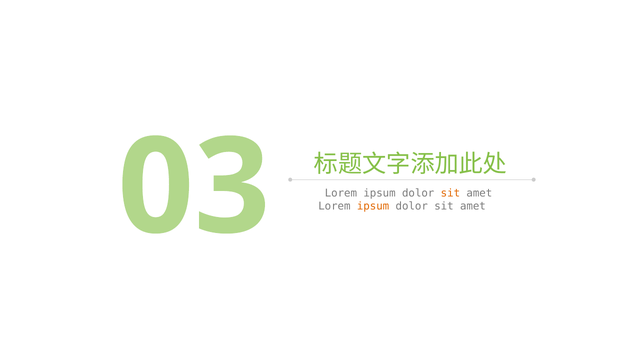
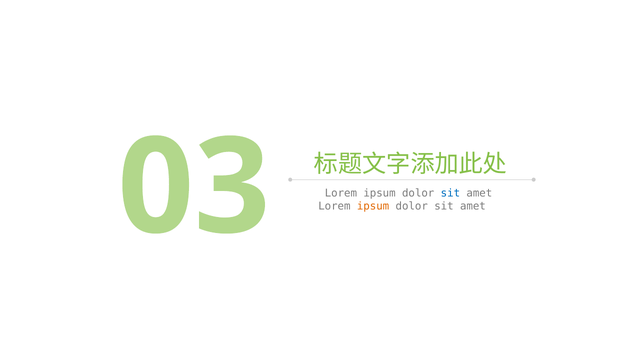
sit colour: orange -> blue (450, 193)
